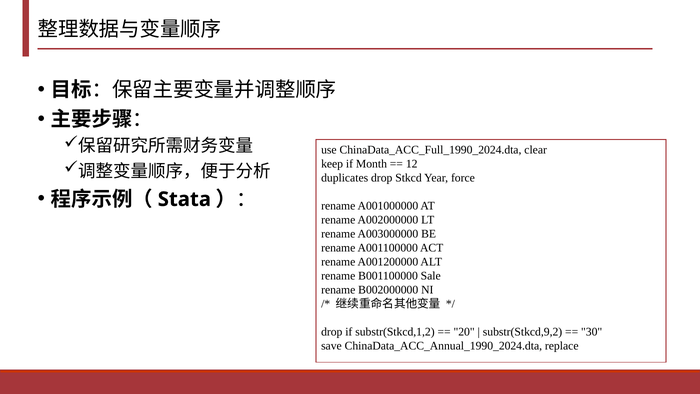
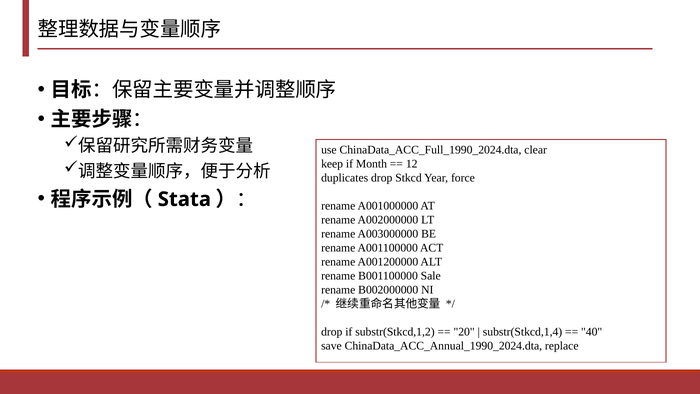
substr(Stkcd,9,2: substr(Stkcd,9,2 -> substr(Stkcd,1,4 (523, 332)
30: 30 -> 40 (592, 332)
